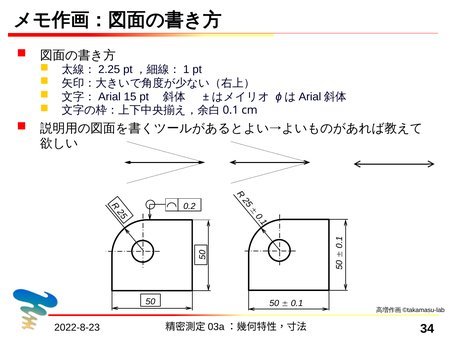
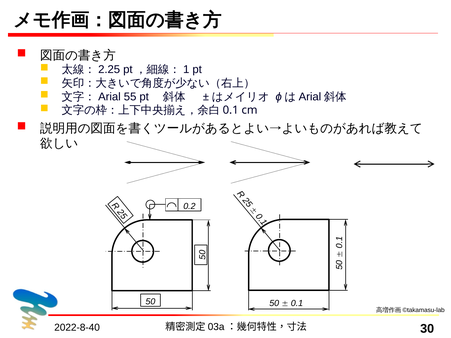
15: 15 -> 55 (130, 97)
2022-8-23: 2022-8-23 -> 2022-8-40 (77, 328)
34: 34 -> 30 (427, 329)
